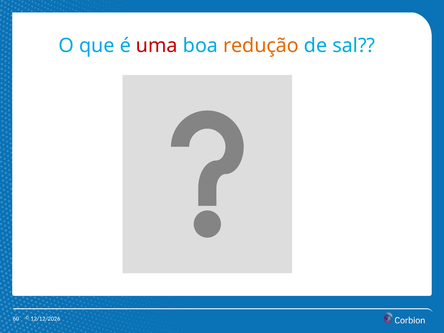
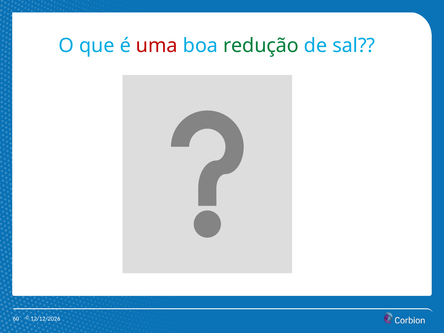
redução colour: orange -> green (261, 46)
